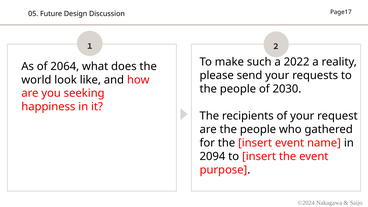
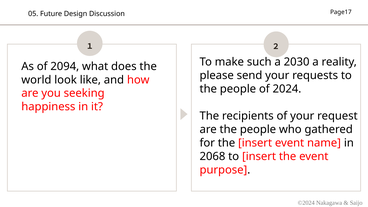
2022: 2022 -> 2030 (297, 62)
2064: 2064 -> 2094 (65, 66)
2030: 2030 -> 2024 (287, 89)
2094: 2094 -> 2068 (212, 156)
